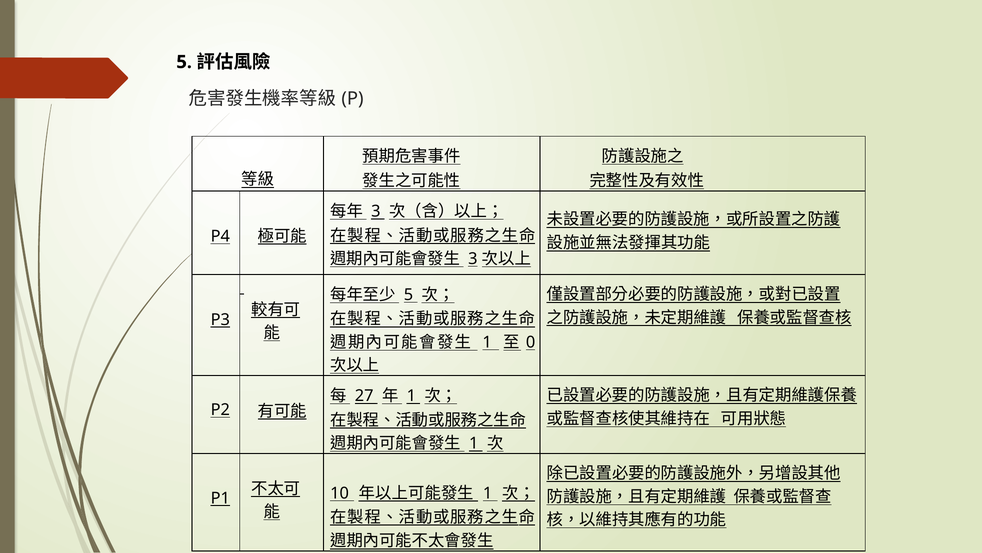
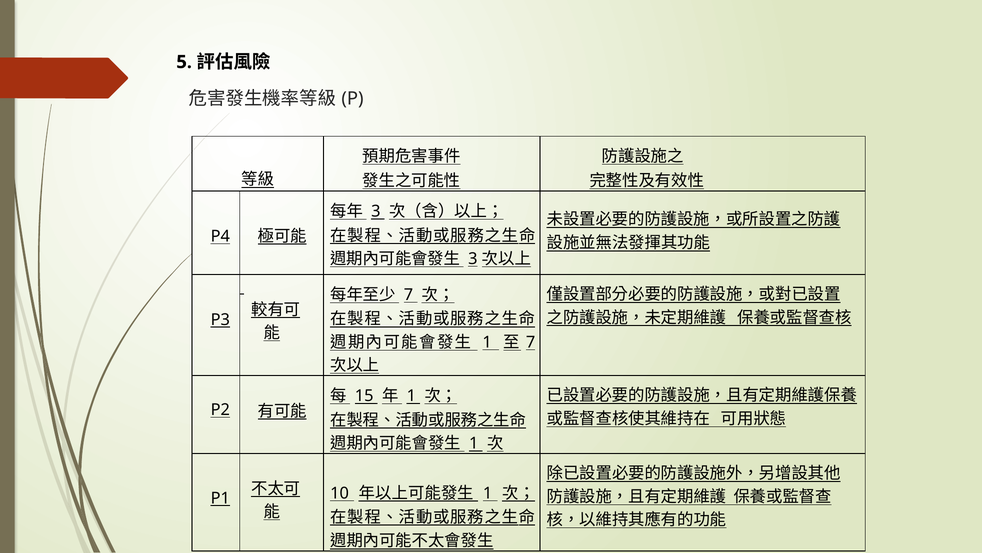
5: 5 -> 7 (408, 295)
0: 0 -> 7 (531, 342)
27: 27 -> 15 (364, 395)
